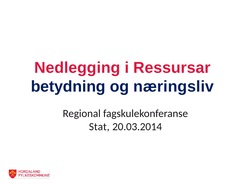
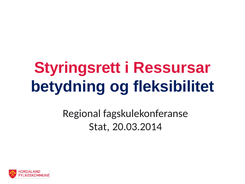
Nedlegging: Nedlegging -> Styringsrett (77, 68)
næringsliv: næringsliv -> fleksibilitet (174, 86)
